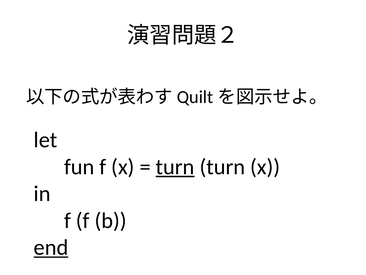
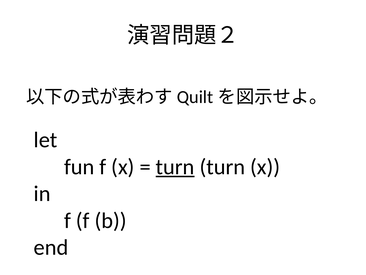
end underline: present -> none (51, 247)
